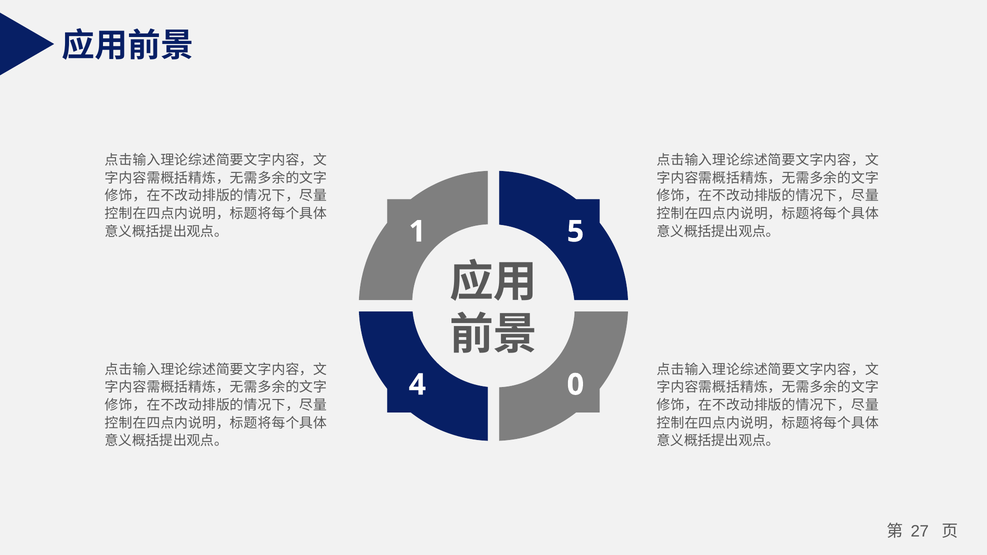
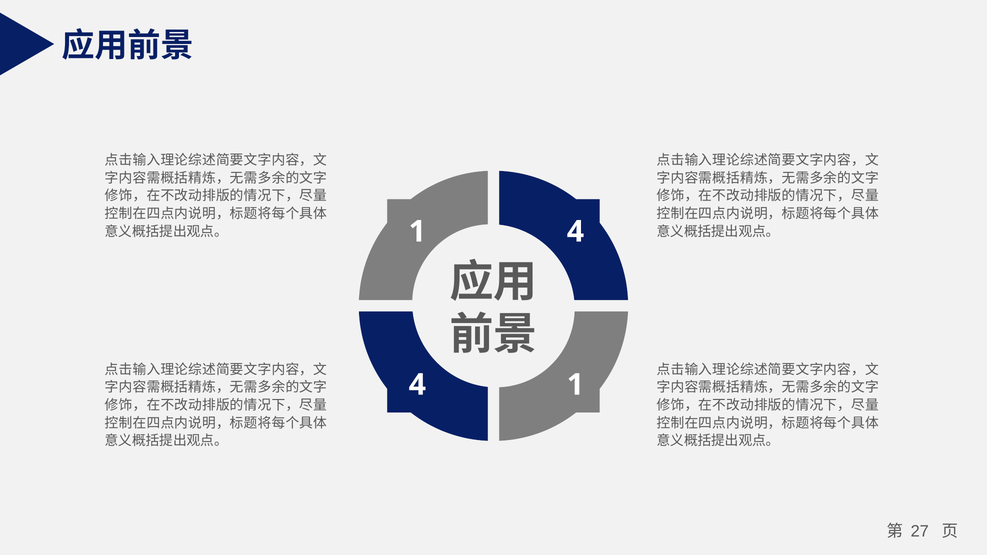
1 5: 5 -> 4 (575, 232)
4 0: 0 -> 1 (575, 385)
